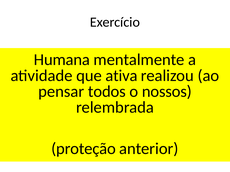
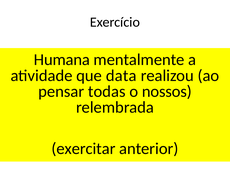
ativa: ativa -> data (121, 76)
todos: todos -> todas (107, 92)
proteção: proteção -> exercitar (83, 149)
